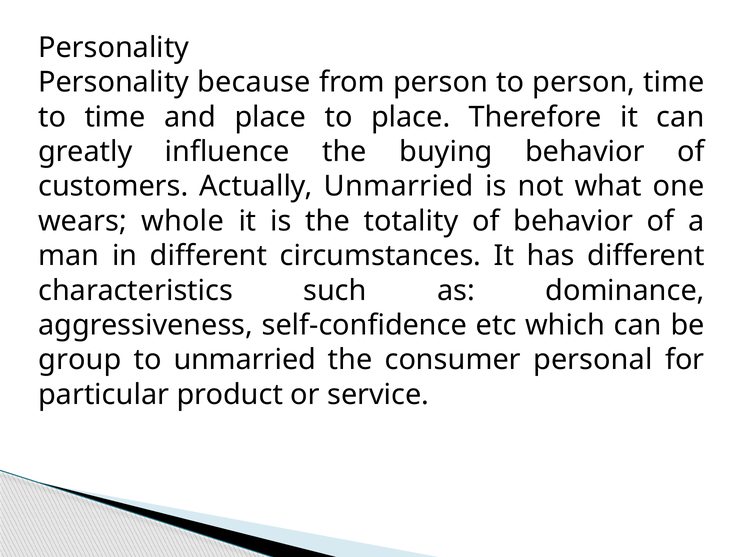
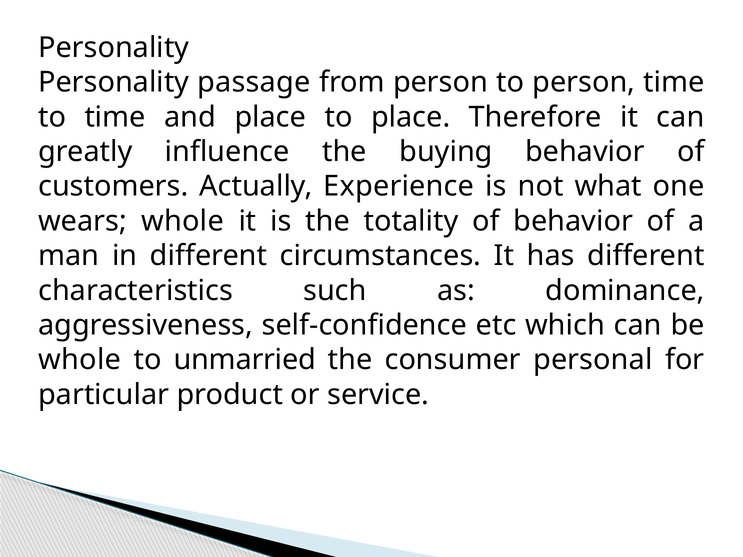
because: because -> passage (254, 82)
Actually Unmarried: Unmarried -> Experience (399, 187)
group: group -> whole (80, 360)
